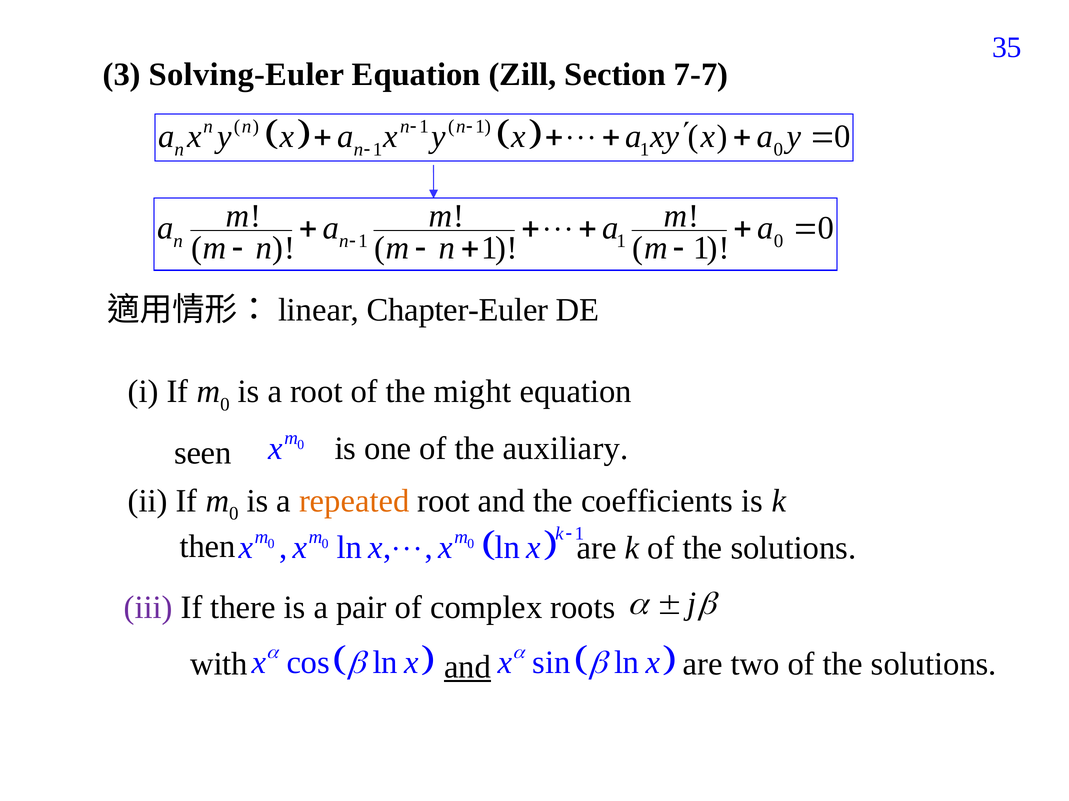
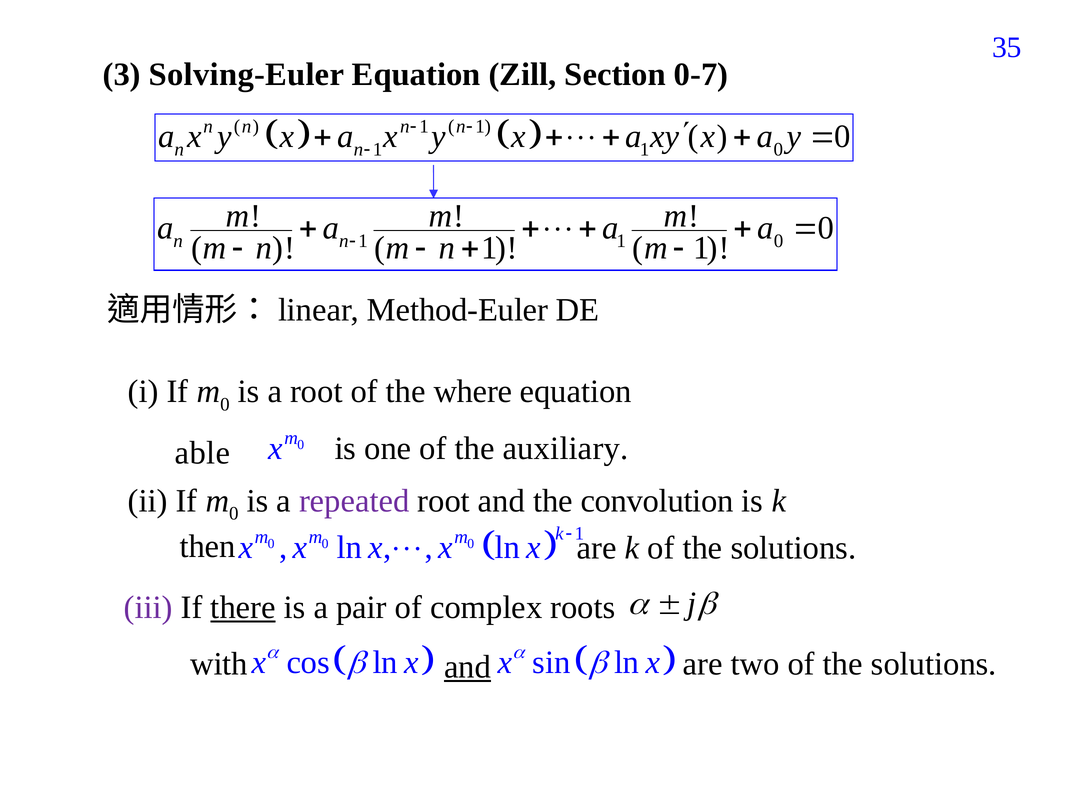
7-7: 7-7 -> 0-7 (701, 74)
Chapter-Euler: Chapter-Euler -> Method-Euler (458, 310)
might: might -> where (473, 392)
seen: seen -> able (203, 453)
repeated colour: orange -> purple (354, 501)
coefficients: coefficients -> convolution (657, 501)
there underline: none -> present (243, 608)
